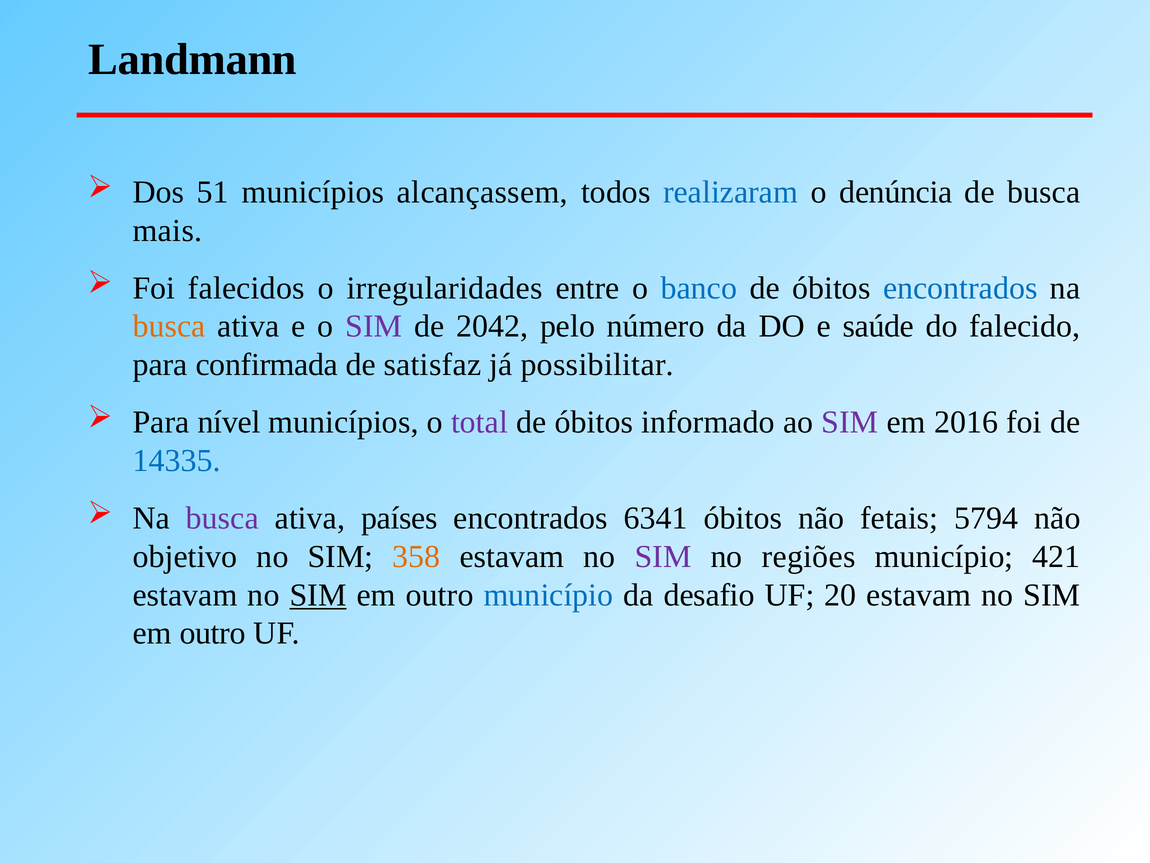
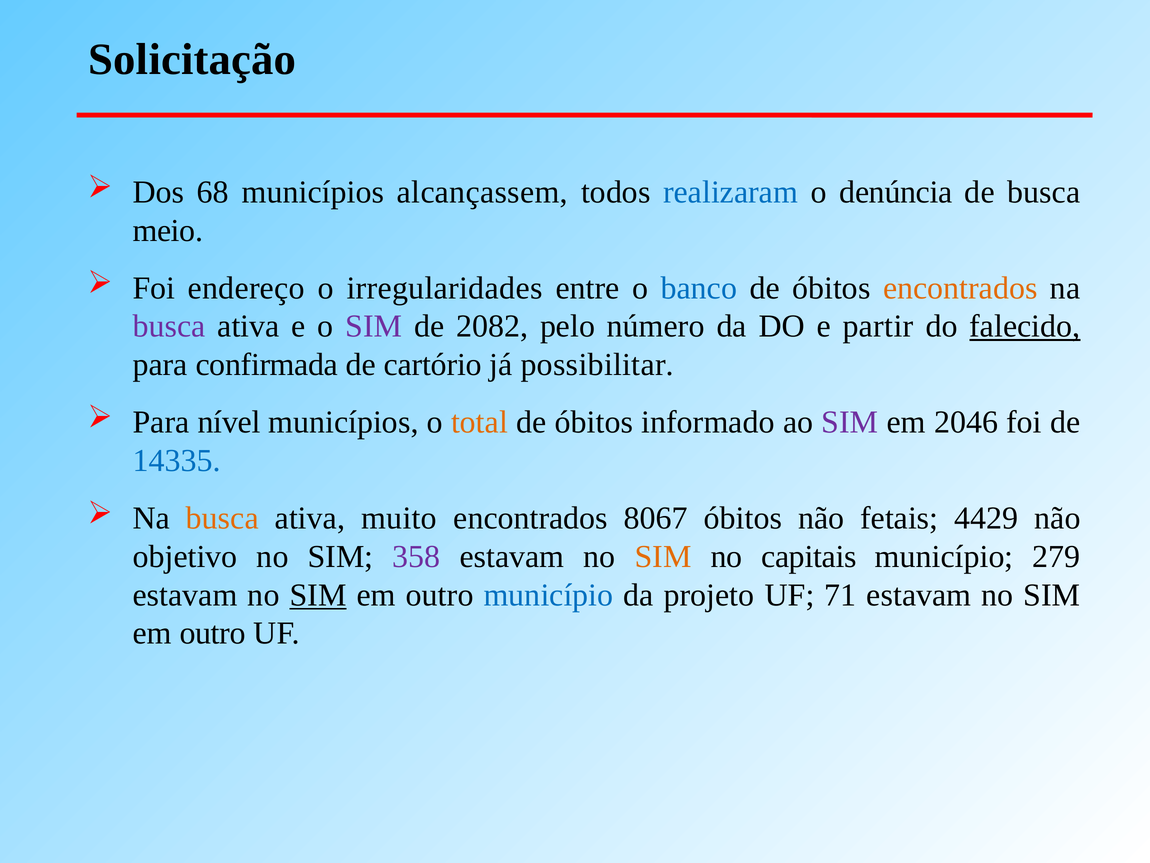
Landmann: Landmann -> Solicitação (192, 59)
51: 51 -> 68 (213, 192)
mais: mais -> meio (168, 230)
falecidos: falecidos -> endereço (246, 288)
encontrados colour: blue -> orange (960, 288)
busca colour: orange -> purple (169, 326)
2042: 2042 -> 2082 (492, 326)
saúde: saúde -> partir (878, 326)
falecido underline: none -> present (1025, 326)
satisfaz: satisfaz -> cartório (433, 365)
total colour: purple -> orange (479, 422)
2016: 2016 -> 2046 (966, 422)
busca colour: purple -> orange (222, 518)
países: países -> muito (399, 518)
6341: 6341 -> 8067 (656, 518)
5794: 5794 -> 4429 (986, 518)
358 colour: orange -> purple (416, 556)
SIM colour: purple -> orange (663, 556)
regiões: regiões -> capitais (809, 556)
421: 421 -> 279 (1056, 556)
desafio: desafio -> projeto (709, 595)
20: 20 -> 71 (840, 595)
